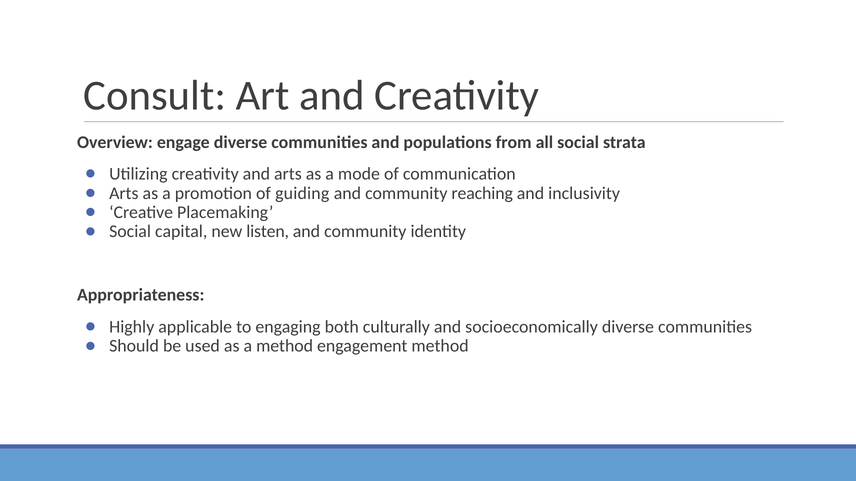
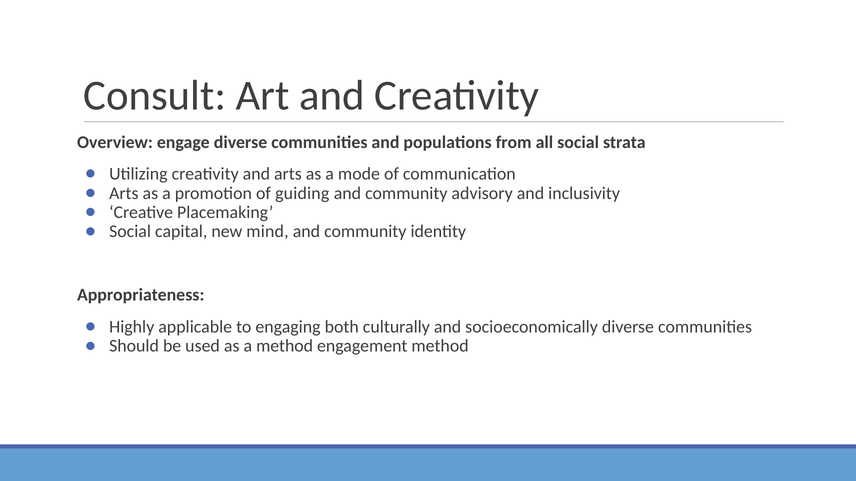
reaching: reaching -> advisory (482, 193)
listen: listen -> mind (267, 232)
